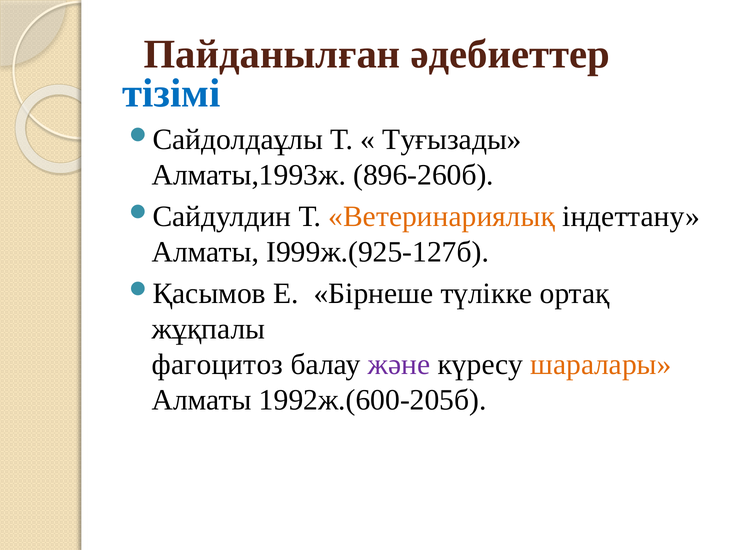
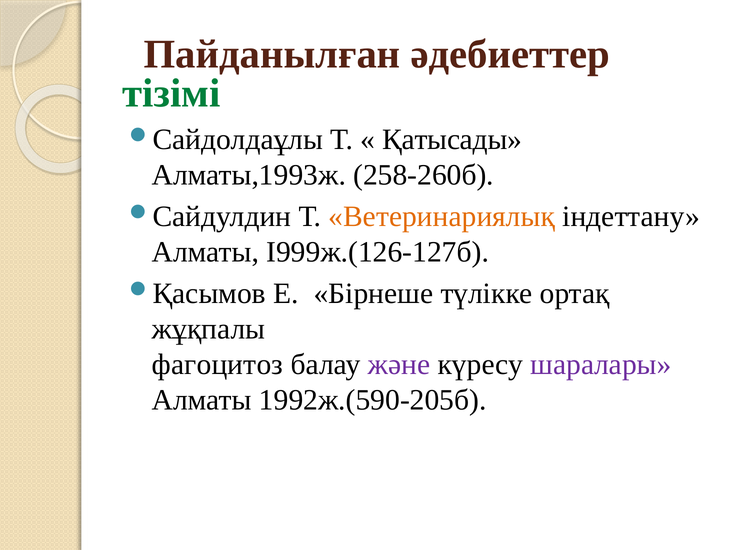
тізімі colour: blue -> green (171, 94)
Туғызады: Туғызады -> Қатысады (452, 140)
896-260б: 896-260б -> 258-260б (424, 175)
І999ж.(925-127б: І999ж.(925-127б -> І999ж.(126-127б (378, 252)
шаралары colour: orange -> purple (601, 365)
1992ж.(600-205б: 1992ж.(600-205б -> 1992ж.(590-205б (373, 400)
